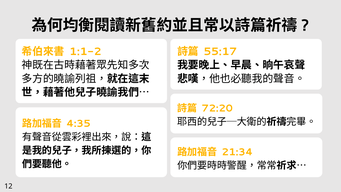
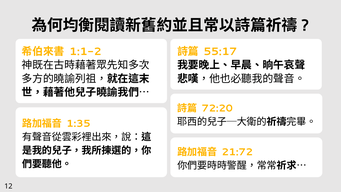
4:35: 4:35 -> 1:35 (78, 124)
21:34: 21:34 -> 21:72 (237, 152)
